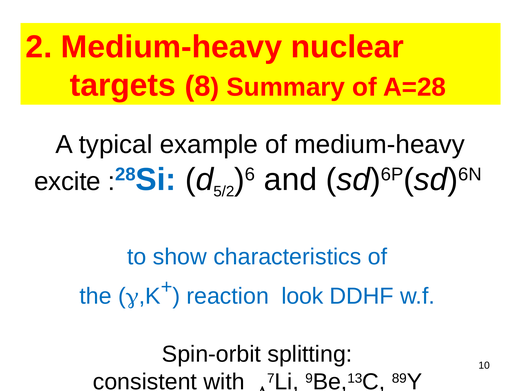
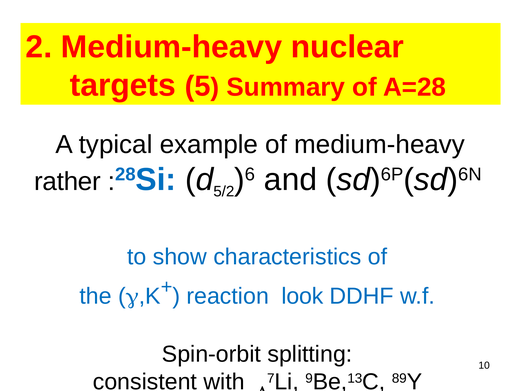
8: 8 -> 5 (198, 86)
excite: excite -> rather (67, 181)
